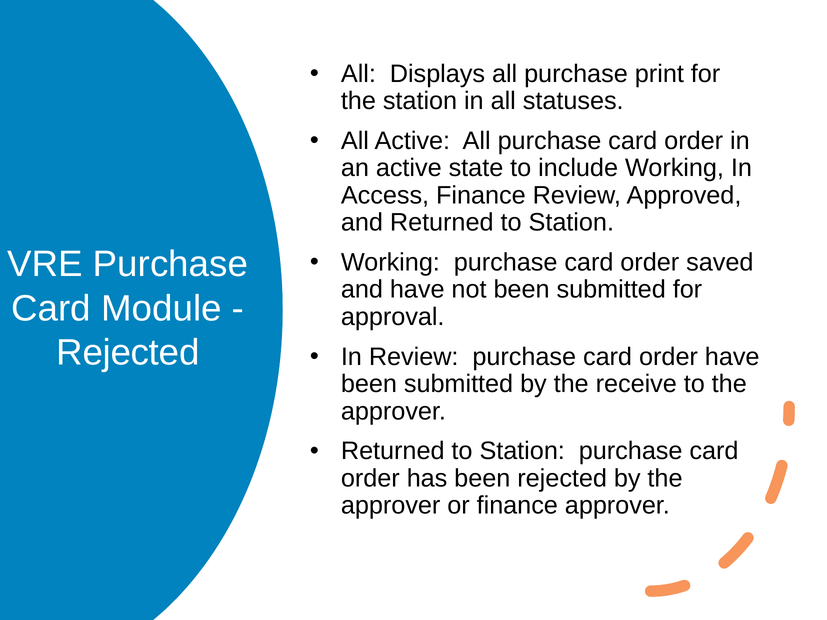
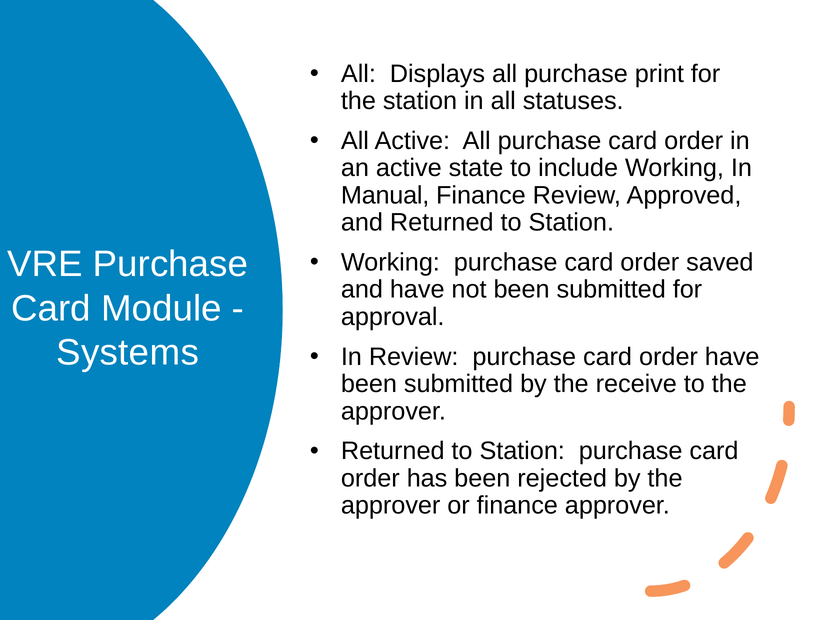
Access: Access -> Manual (385, 195)
Rejected: Rejected -> Systems (128, 353)
